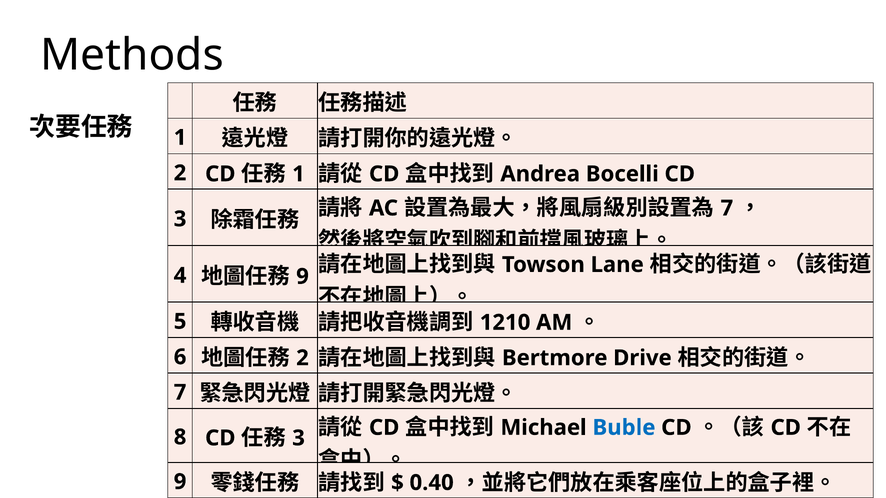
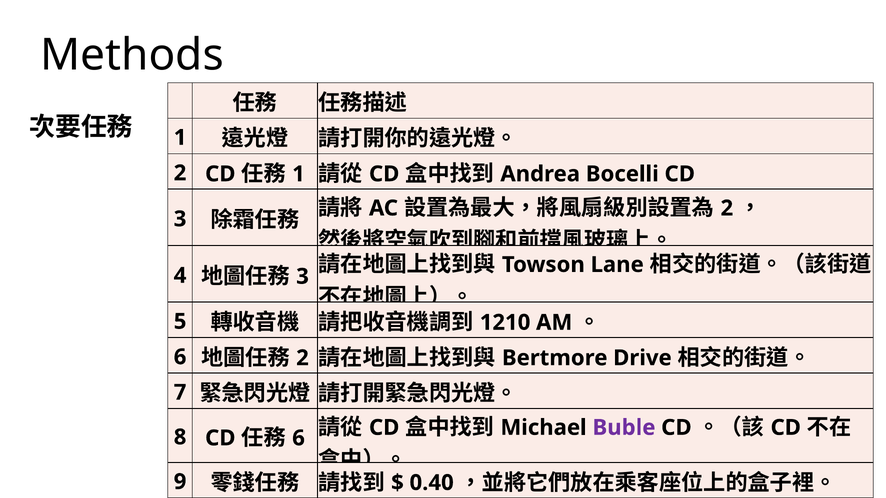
7: 7 -> 2 (727, 208)
9: 9 -> 3 (303, 277)
Buble colour: blue -> purple (624, 428)
3: 3 -> 6 (299, 438)
